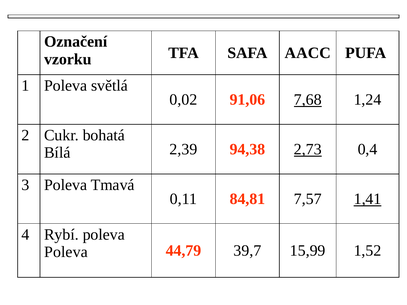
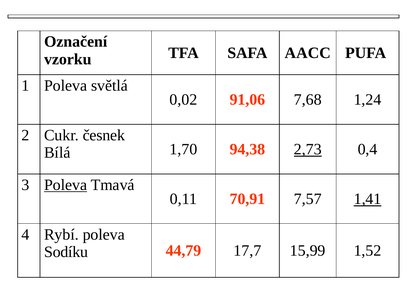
7,68 underline: present -> none (308, 100)
bohatá: bohatá -> česnek (104, 135)
2,39: 2,39 -> 1,70 (183, 149)
Poleva underline: none -> present (66, 185)
84,81: 84,81 -> 70,91 (247, 199)
Poleva: Poleva -> Sodíku (66, 252)
39,7: 39,7 -> 17,7 (247, 251)
